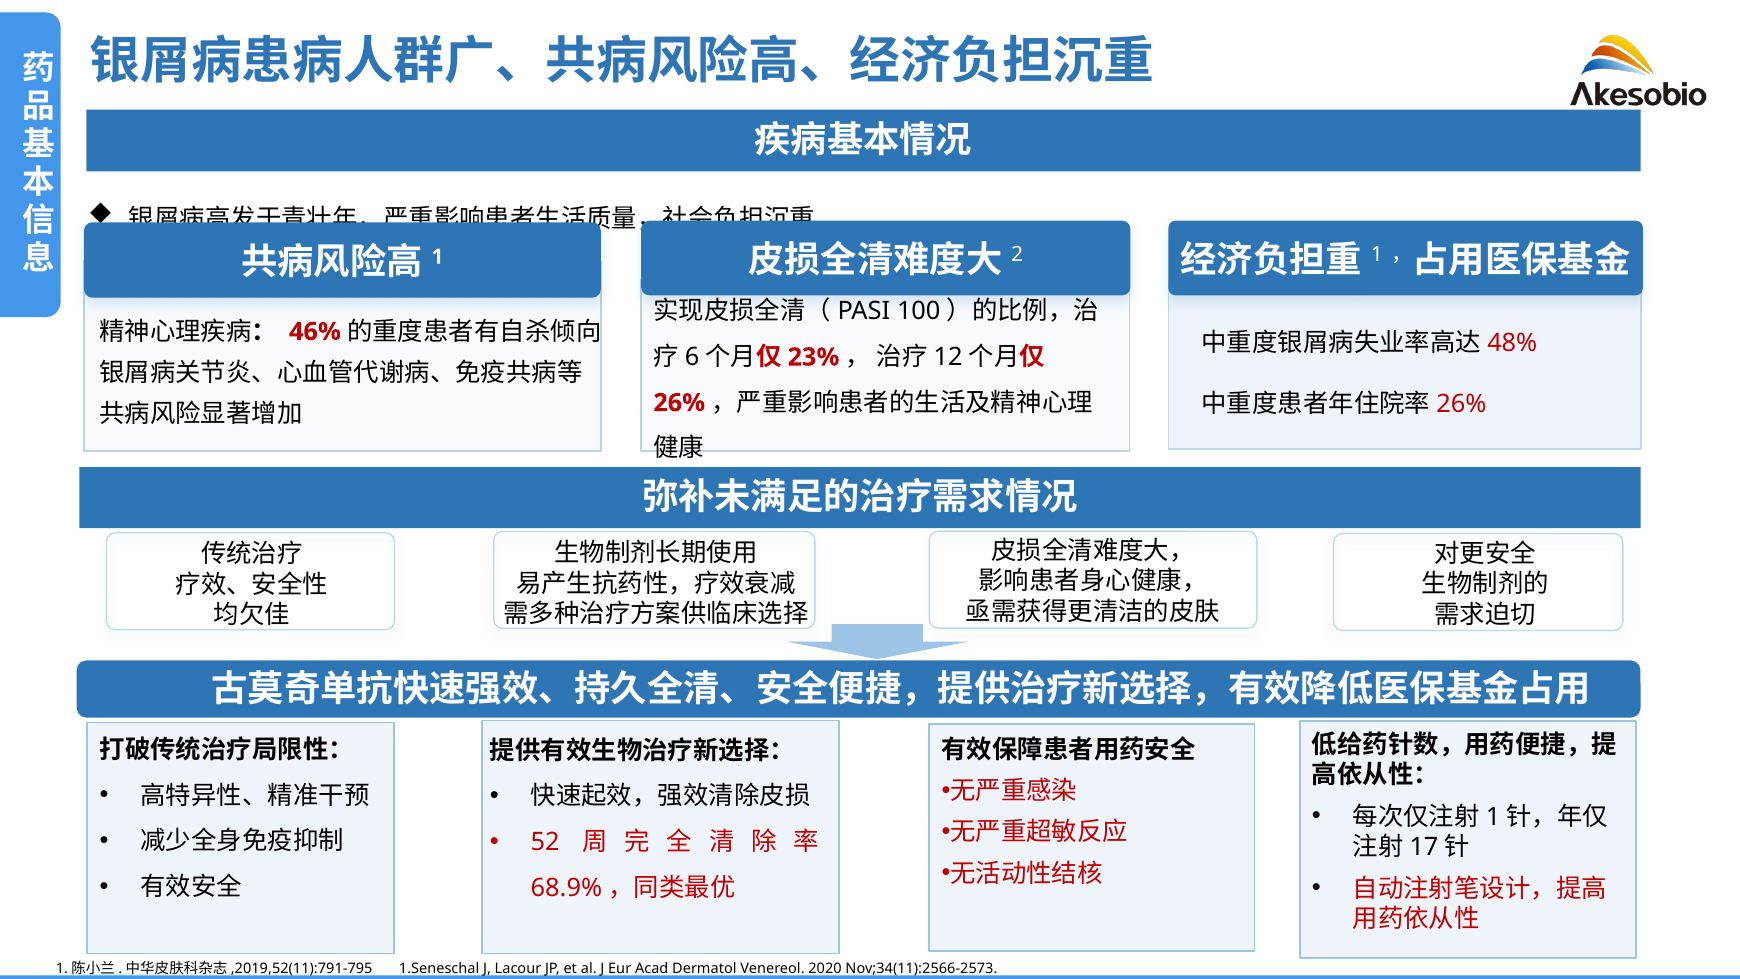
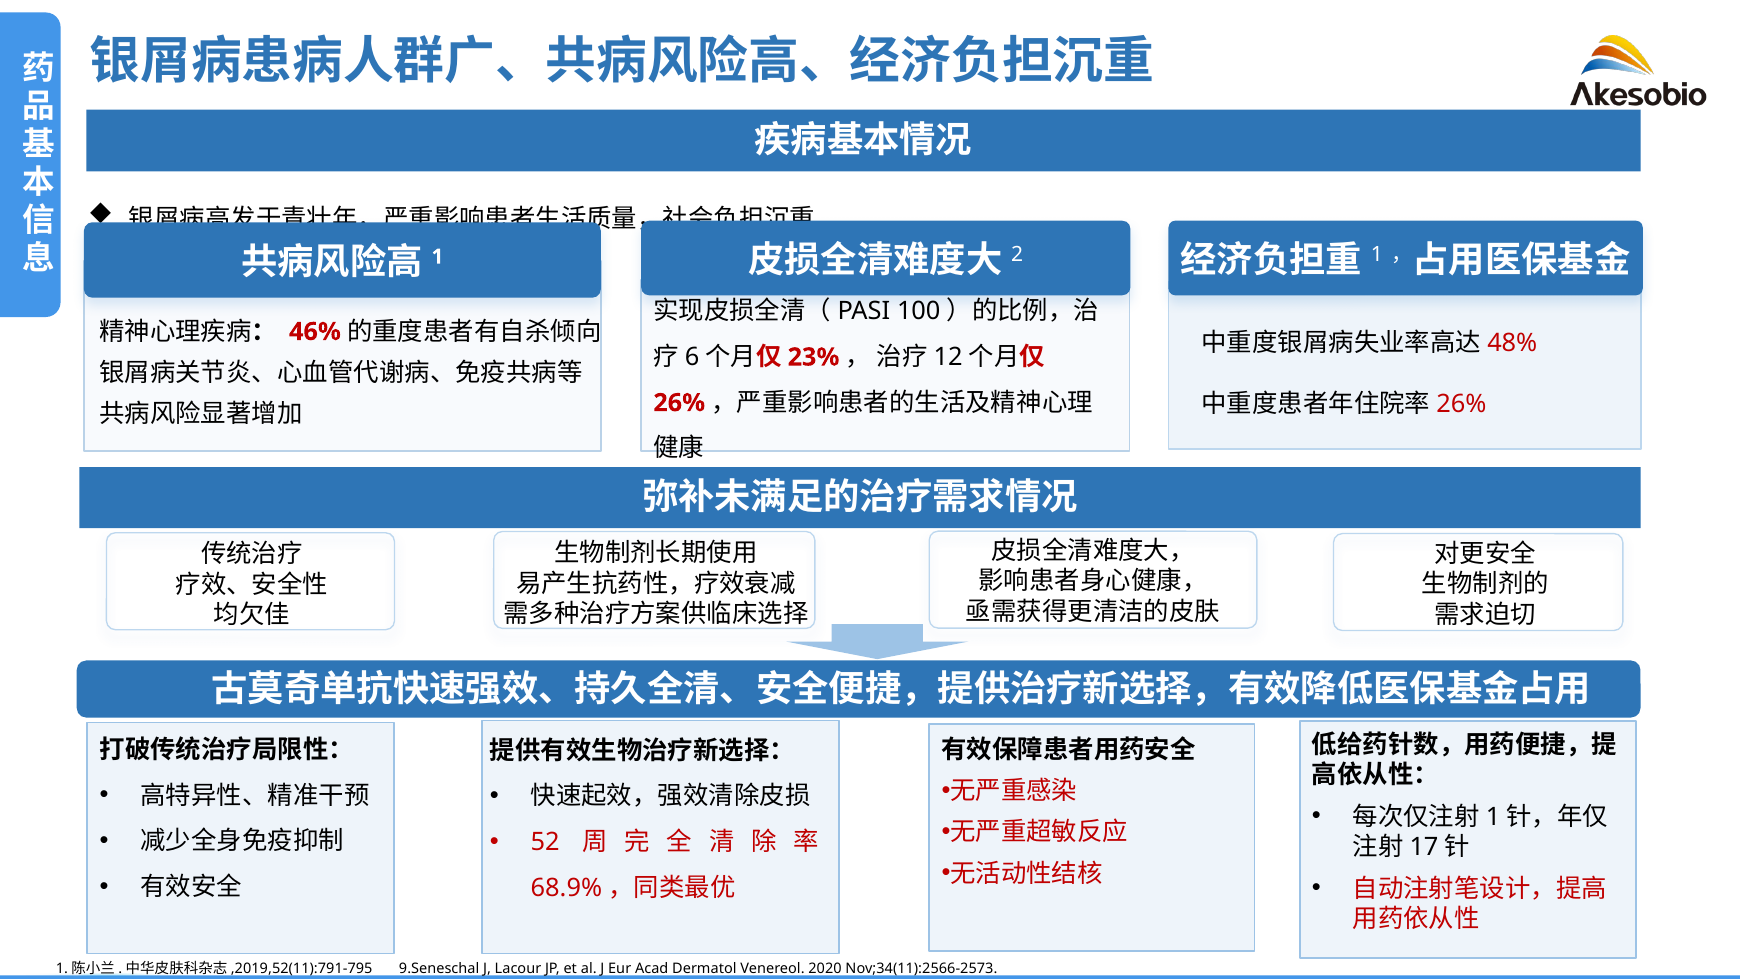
1.Seneschal: 1.Seneschal -> 9.Seneschal (439, 968)
